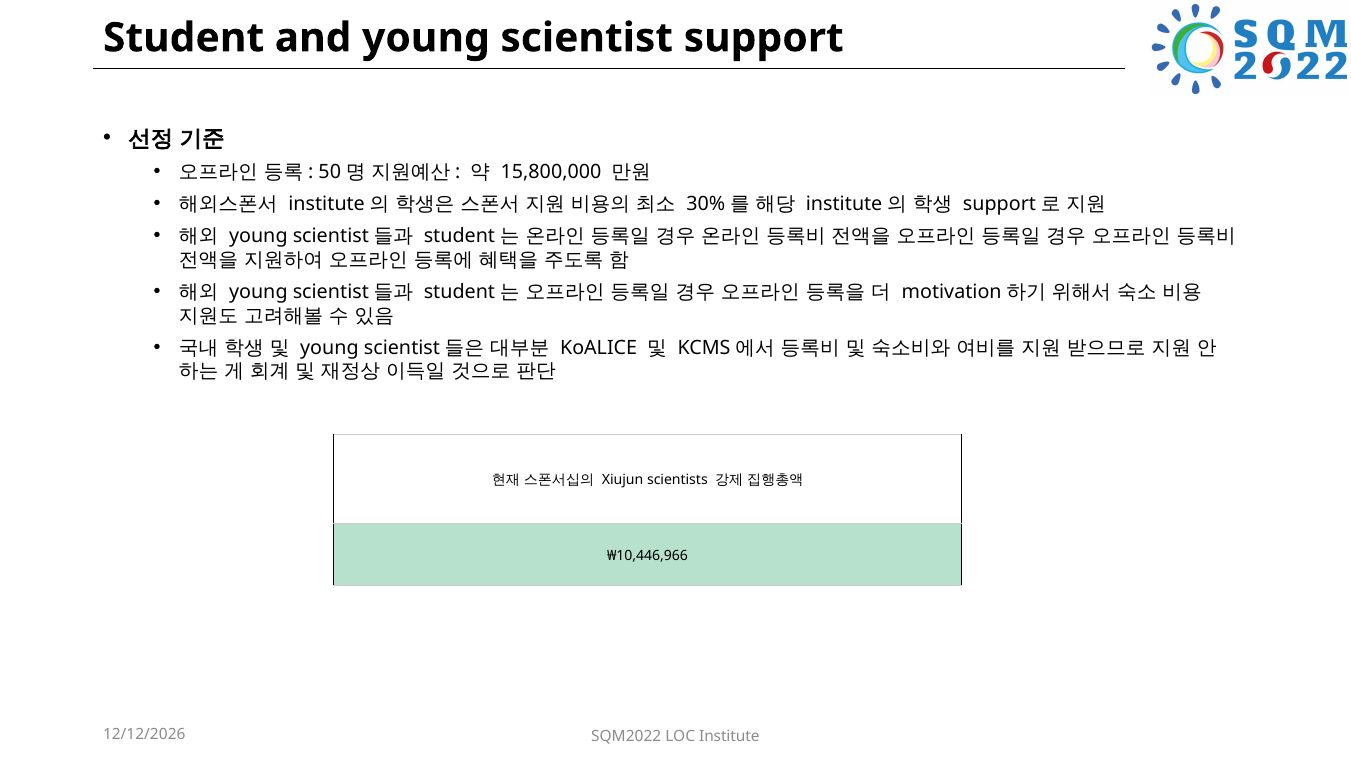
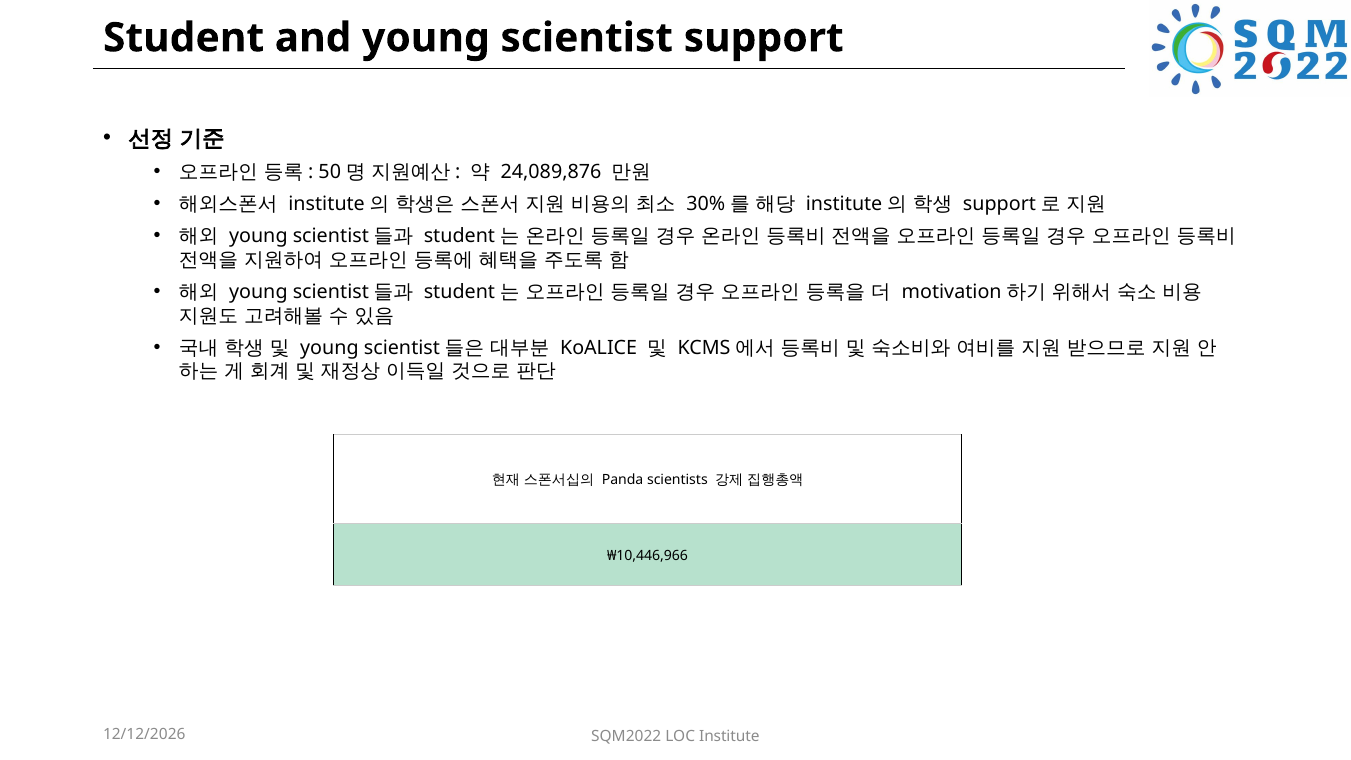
15,800,000: 15,800,000 -> 24,089,876 (551, 172)
Xiujun: Xiujun -> Panda (623, 480)
